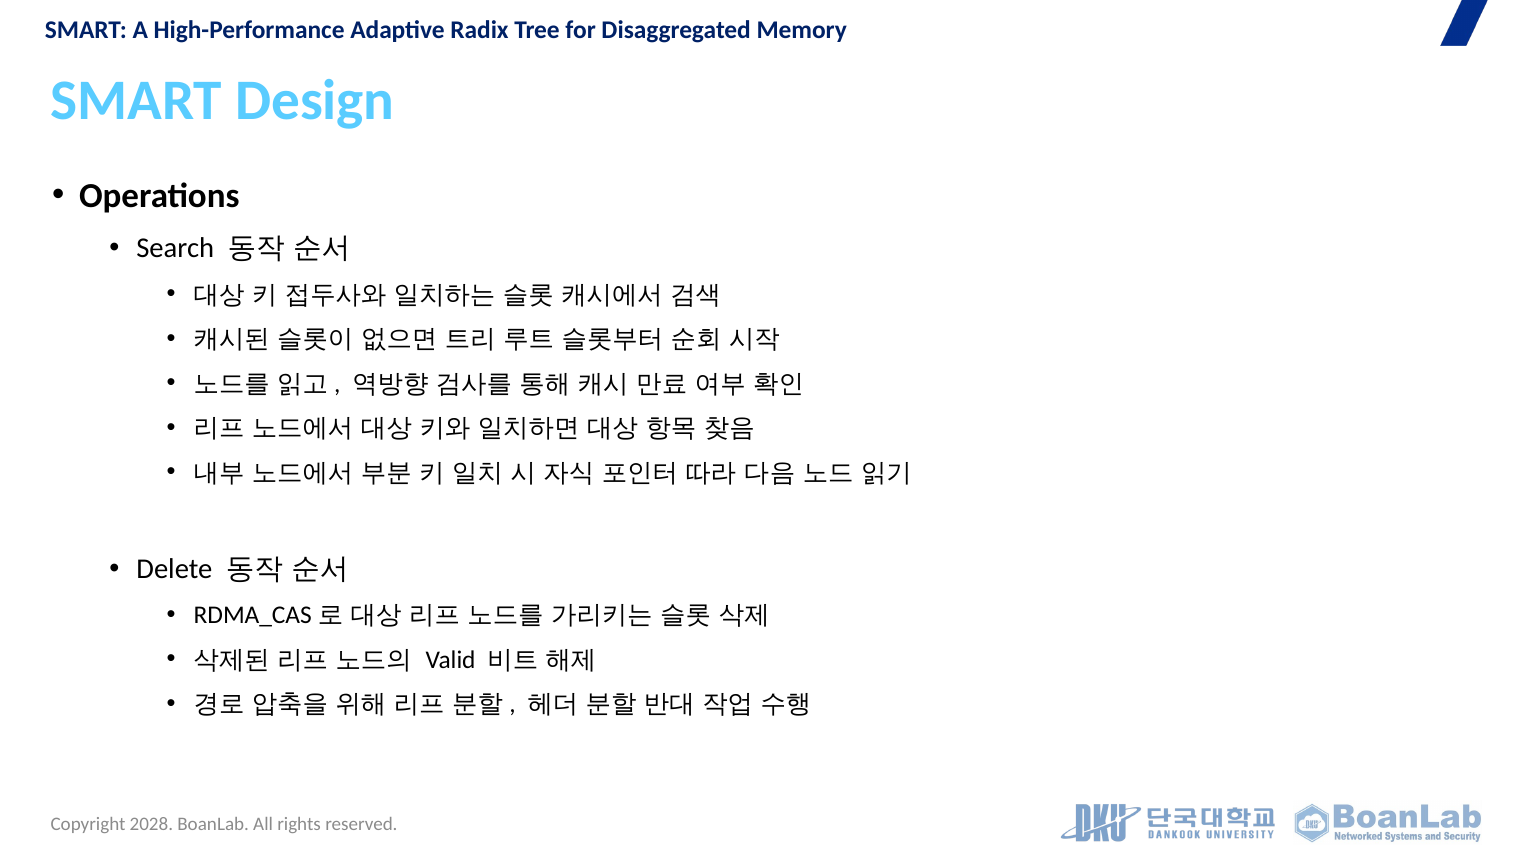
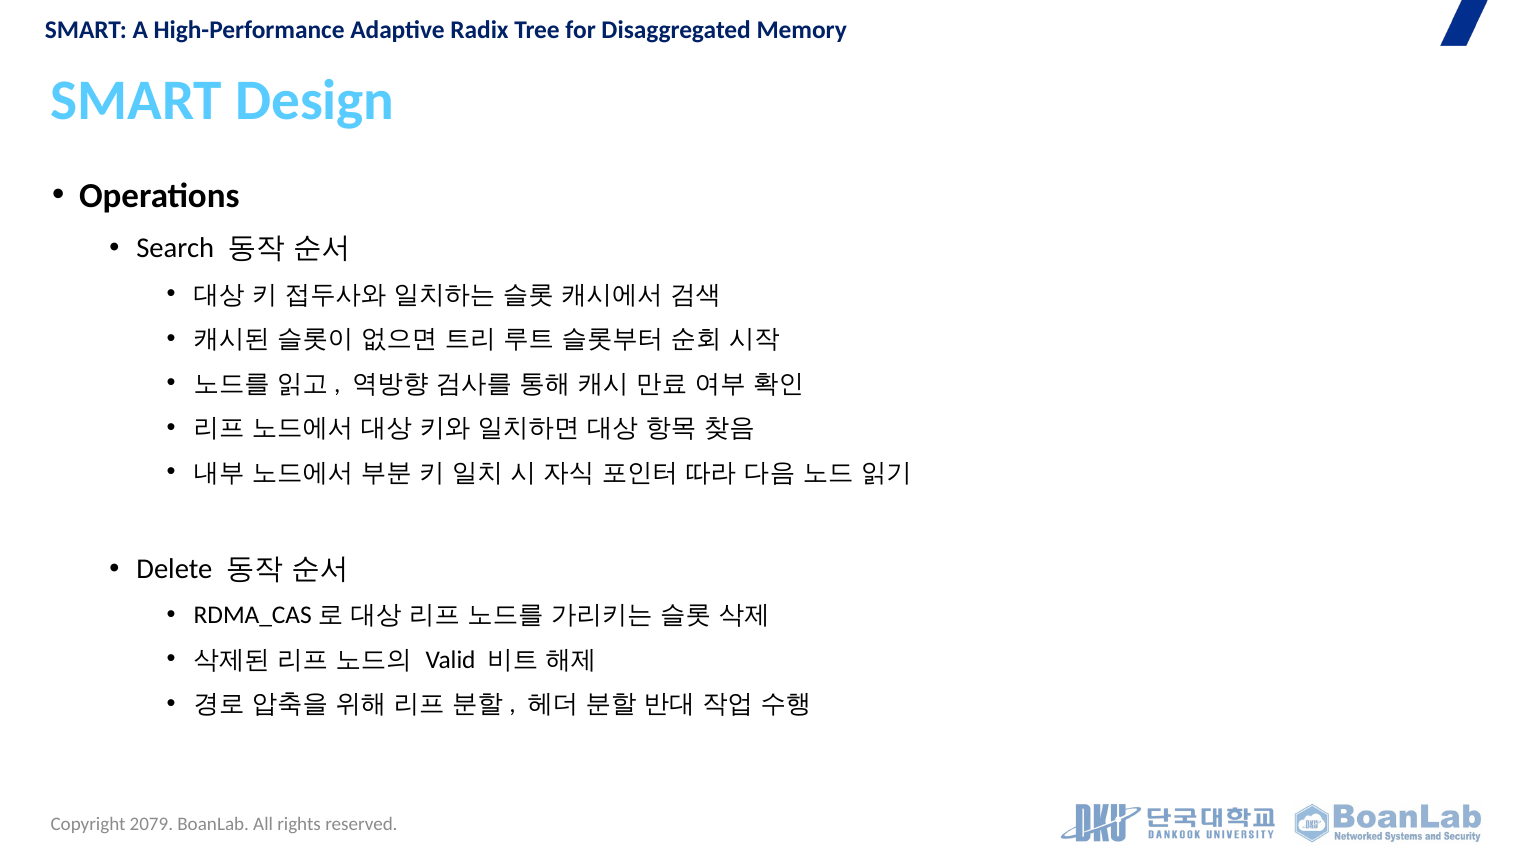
2028: 2028 -> 2079 (151, 825)
